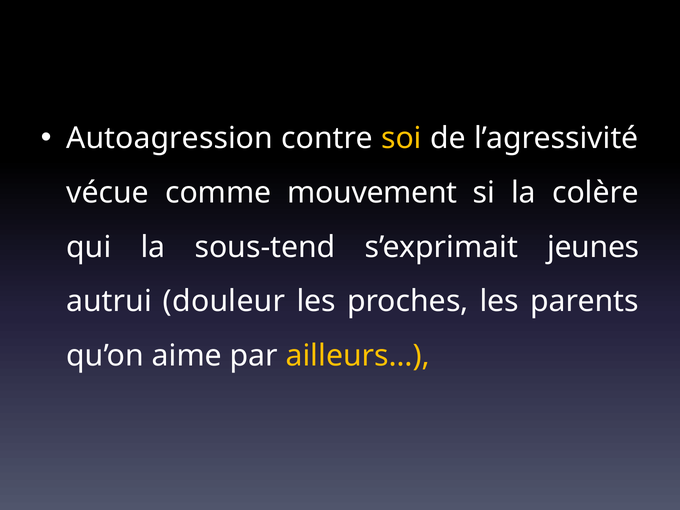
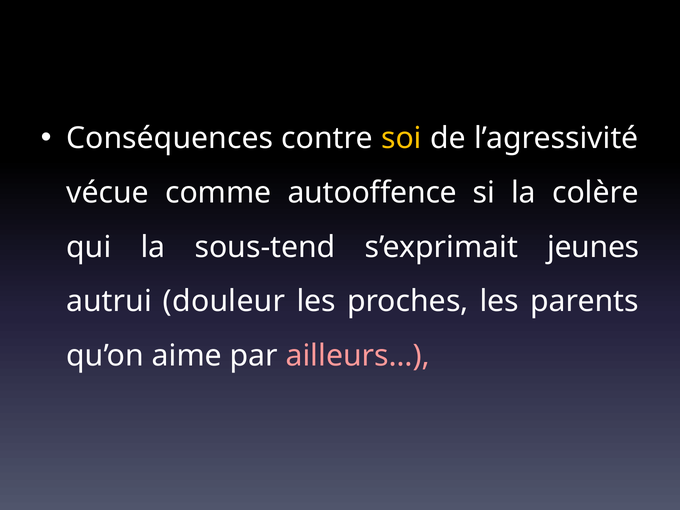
Autoagression: Autoagression -> Conséquences (170, 138)
mouvement: mouvement -> autooffence (372, 193)
ailleurs… colour: yellow -> pink (358, 356)
